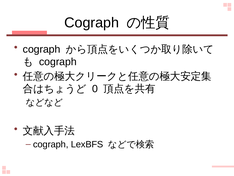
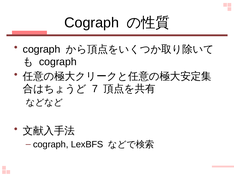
0: 0 -> 7 (95, 89)
